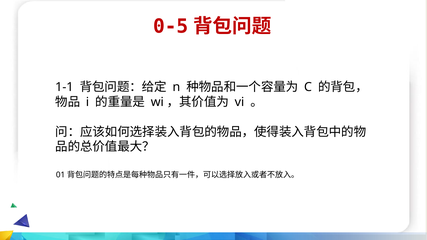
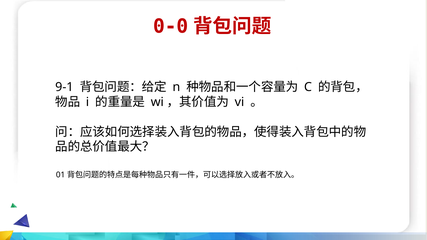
0-5: 0-5 -> 0-0 (171, 26)
1-1: 1-1 -> 9-1 (64, 87)
